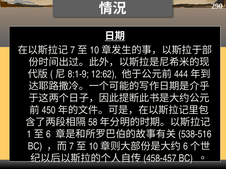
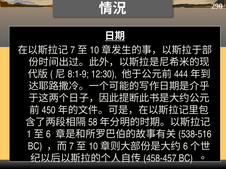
12:62: 12:62 -> 12:30 (104, 74)
